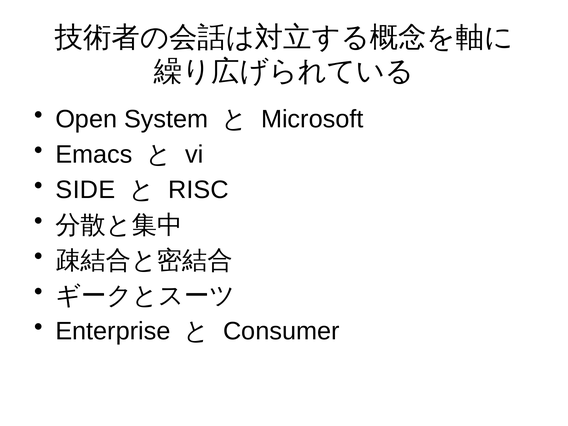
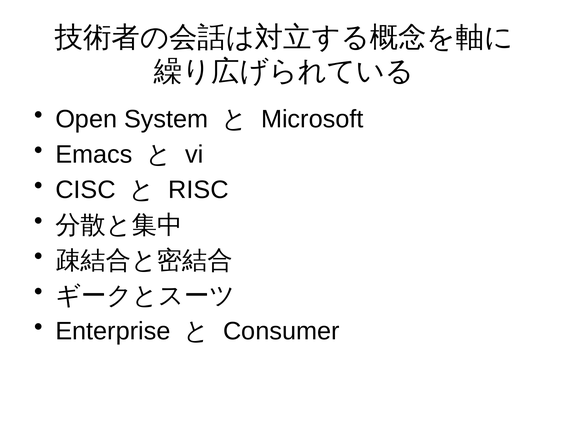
SIDE: SIDE -> CISC (86, 190)
